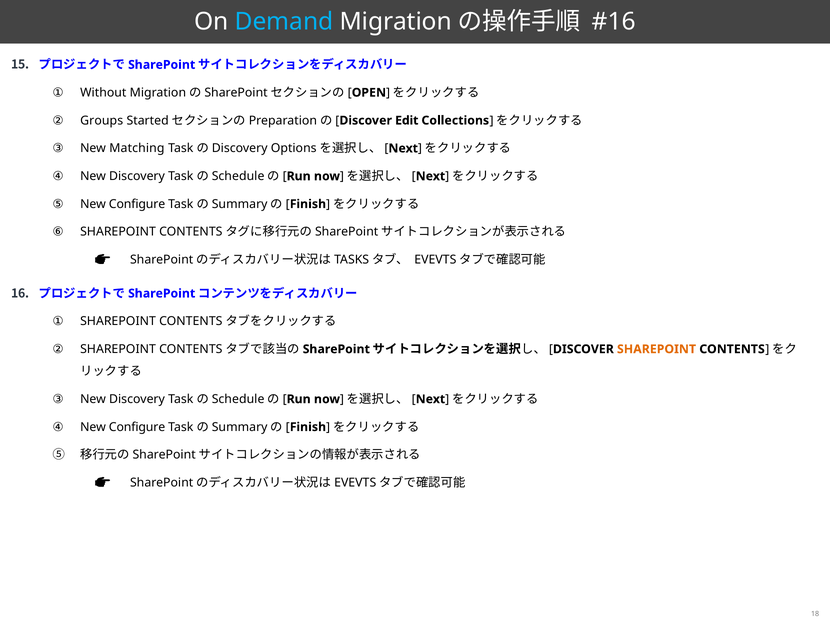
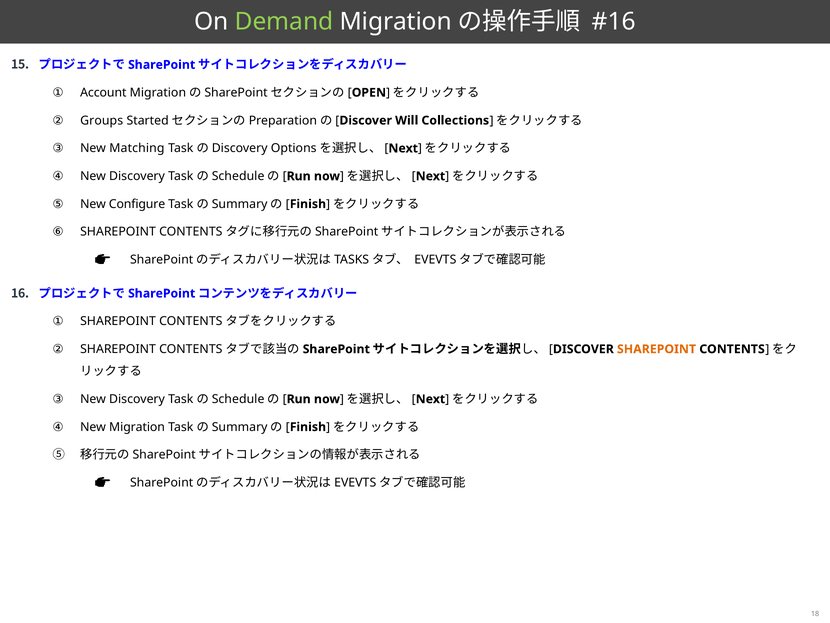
Demand colour: light blue -> light green (284, 22)
Without: Without -> Account (103, 93)
Edit: Edit -> Will (407, 120)
Configure: Configure -> Migration (137, 427)
